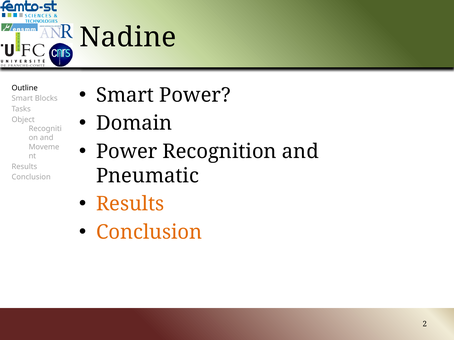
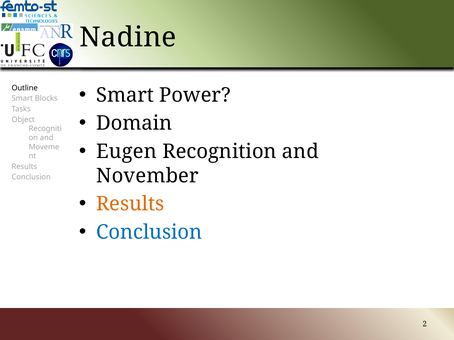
Power: Power -> Eugen (127, 152)
Pneumatic: Pneumatic -> November (147, 176)
Conclusion colour: orange -> blue (149, 232)
